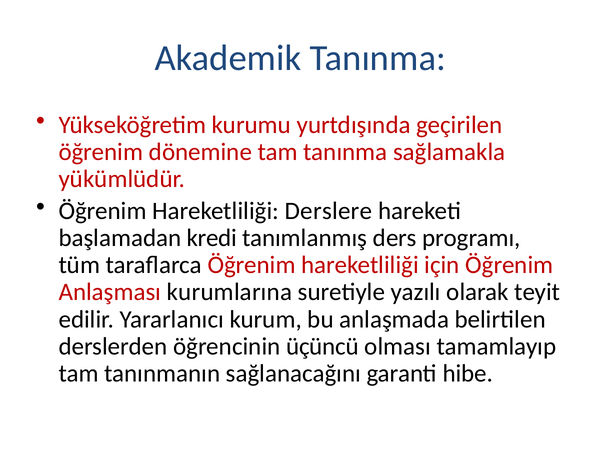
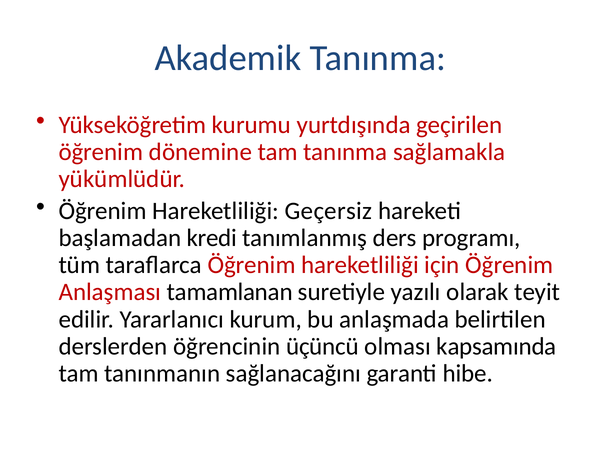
Derslere: Derslere -> Geçersiz (328, 211)
kurumlarına: kurumlarına -> tamamlanan (230, 292)
tamamlayıp: tamamlayıp -> kapsamında (496, 346)
